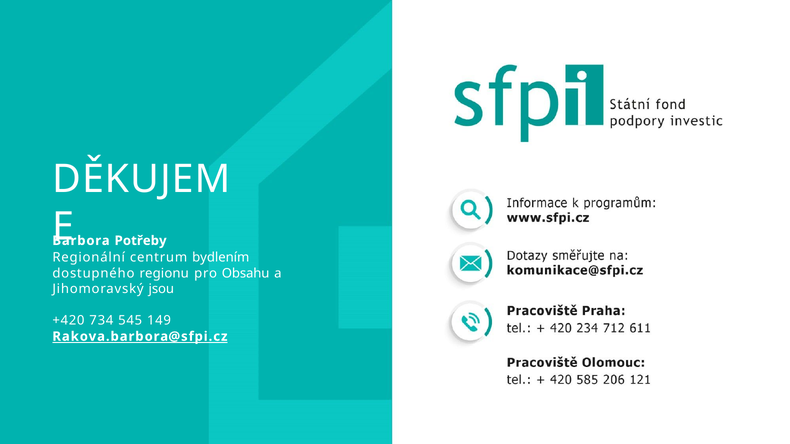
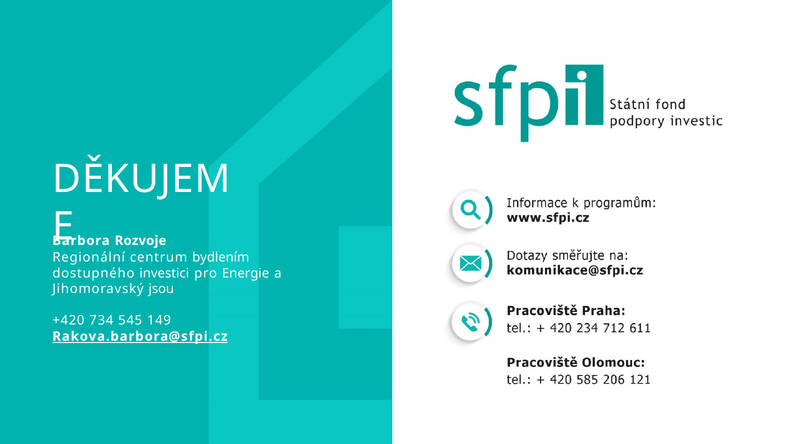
Potřeby: Potřeby -> Rozvoje (141, 241)
regionu: regionu -> investici (164, 274)
Obsahu: Obsahu -> Energie (246, 274)
